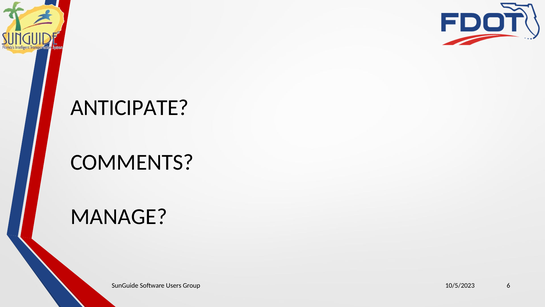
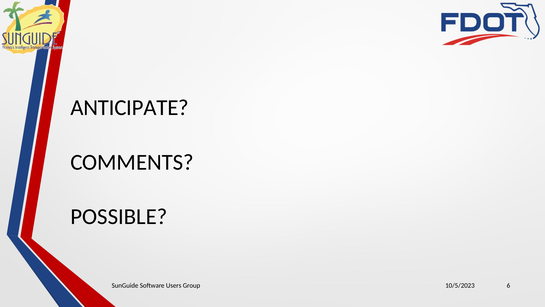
MANAGE: MANAGE -> POSSIBLE (119, 216)
